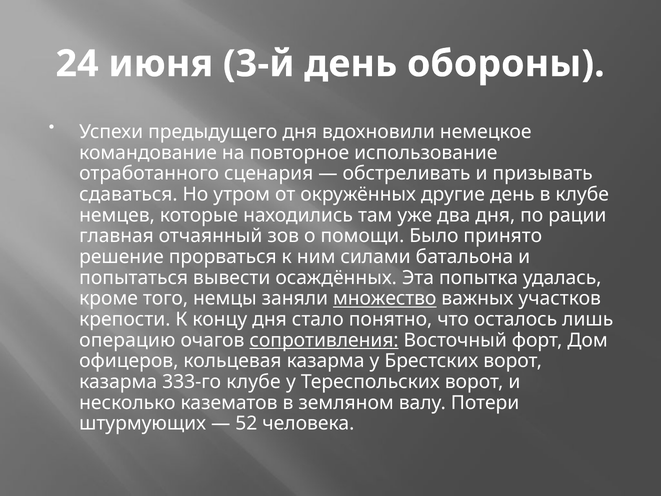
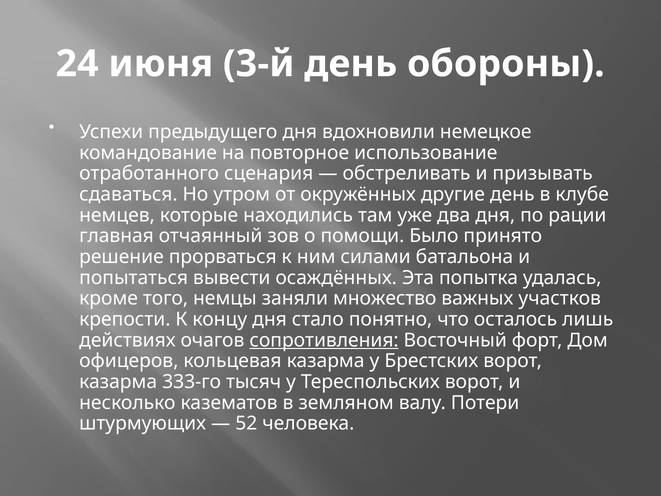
множество underline: present -> none (385, 298)
операцию: операцию -> действиях (127, 340)
333-го клубе: клубе -> тысяч (254, 382)
